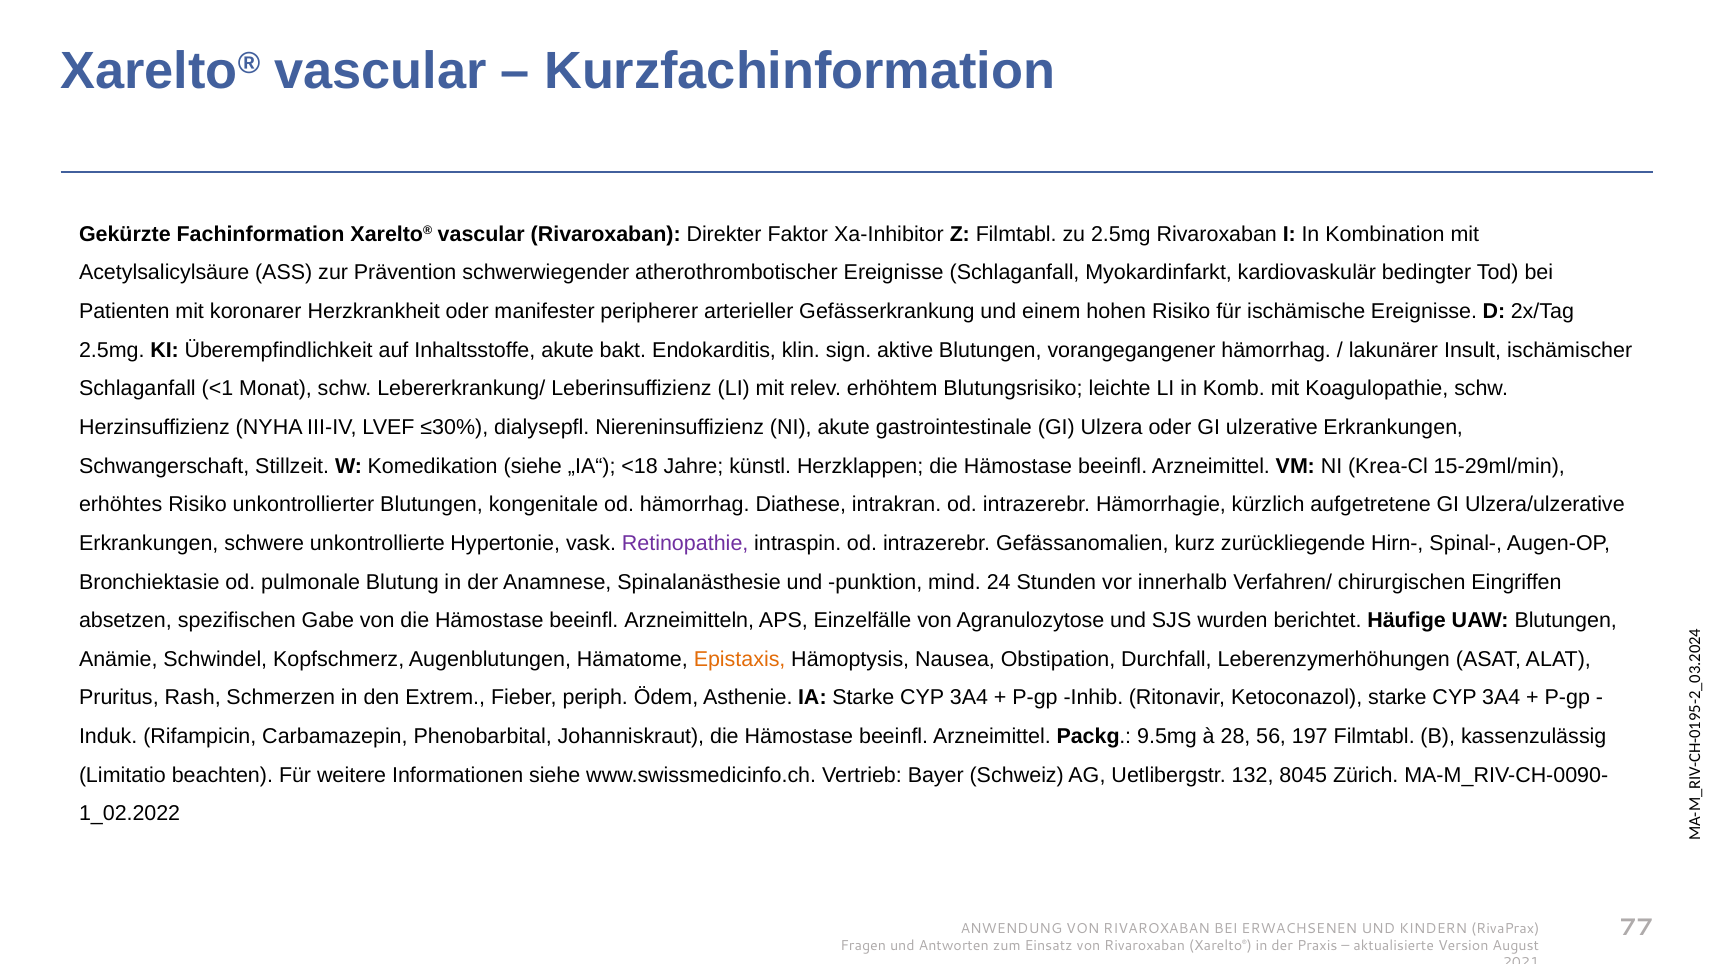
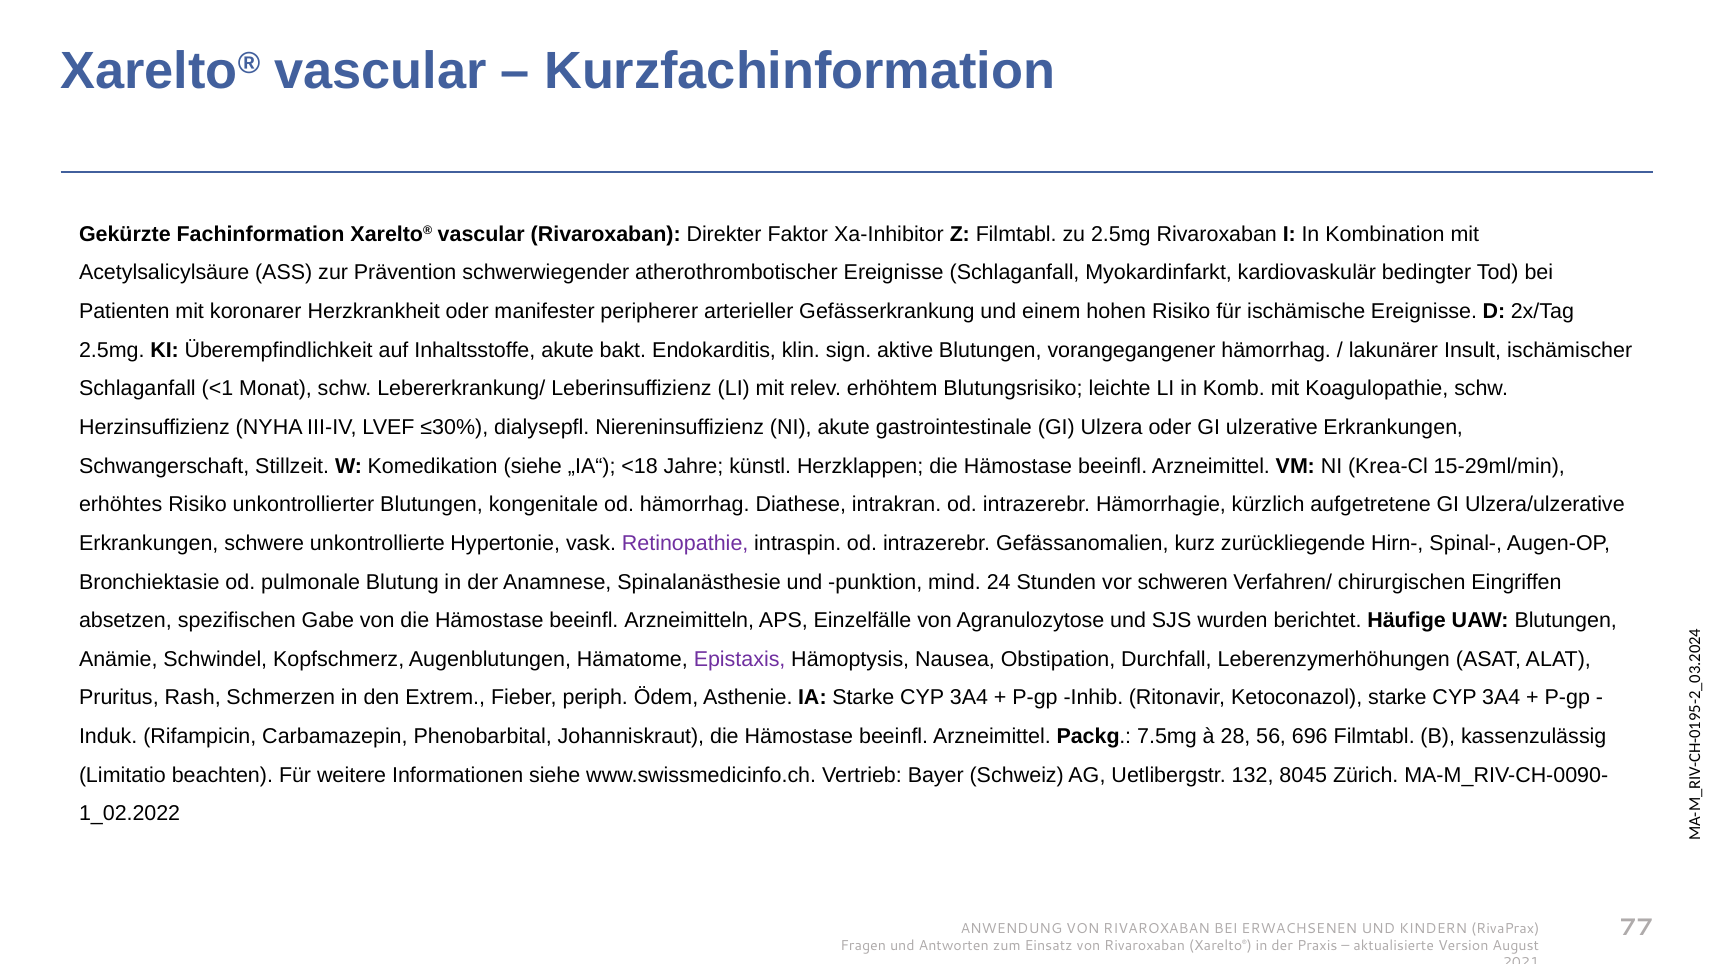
innerhalb: innerhalb -> schweren (1183, 582)
Epistaxis colour: orange -> purple (740, 659)
9.5mg: 9.5mg -> 7.5mg (1167, 737)
197: 197 -> 696 (1310, 737)
